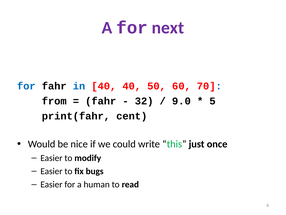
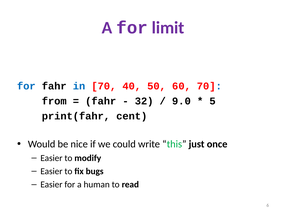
next: next -> limit (168, 28)
in 40: 40 -> 70 (104, 86)
